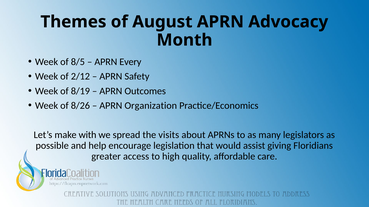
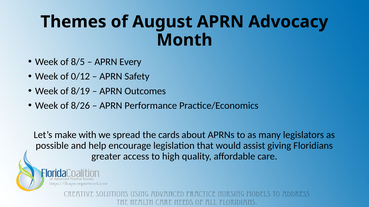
2/12: 2/12 -> 0/12 (80, 77)
Organization: Organization -> Performance (151, 106)
visits: visits -> cards (169, 135)
